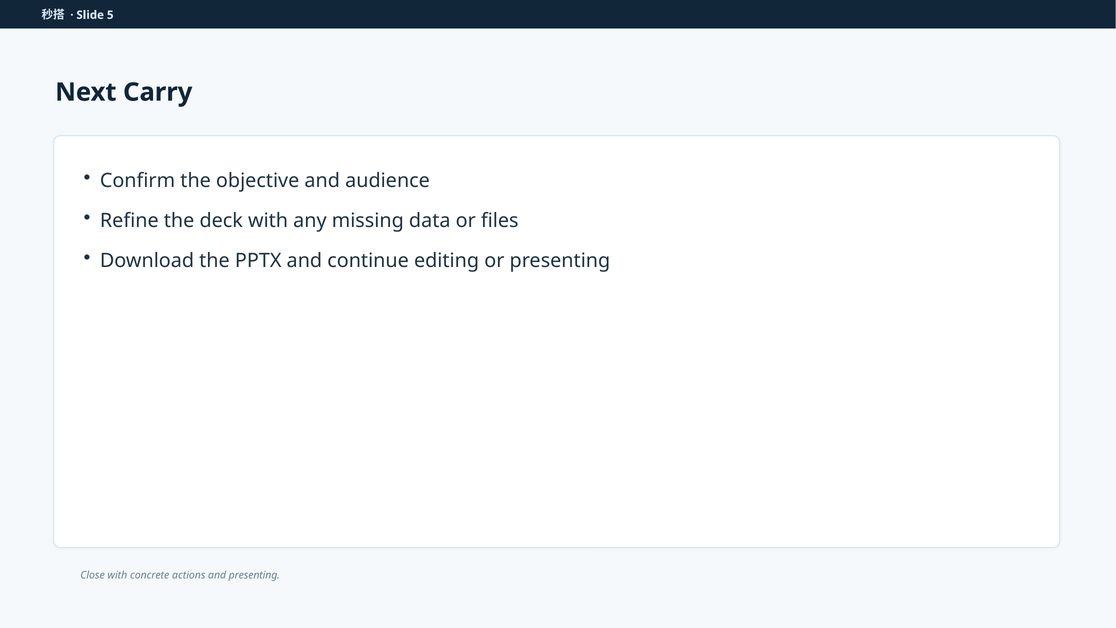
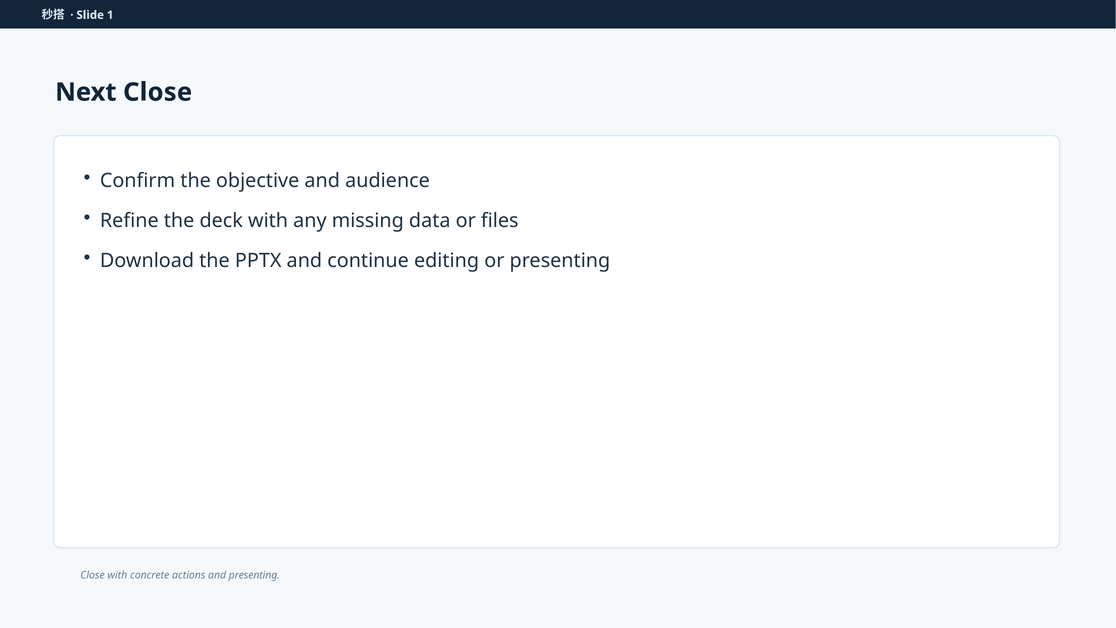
5: 5 -> 1 (110, 15)
Next Carry: Carry -> Close (158, 92)
